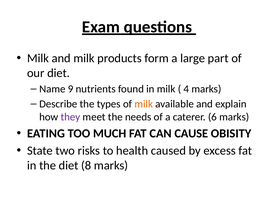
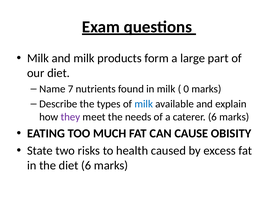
9: 9 -> 7 (71, 89)
4: 4 -> 0 (186, 89)
milk colour: orange -> blue (144, 104)
diet 8: 8 -> 6 (86, 166)
